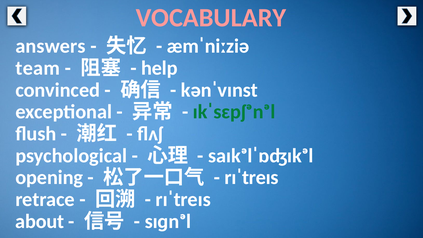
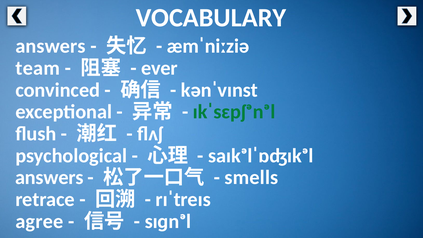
VOCABULARY colour: pink -> white (211, 18)
help: help -> ever (159, 68)
opening: opening -> answers (49, 178)
rɪˈtreɪs: rɪˈtreɪs -> smells (251, 178)
about: about -> agree (39, 221)
